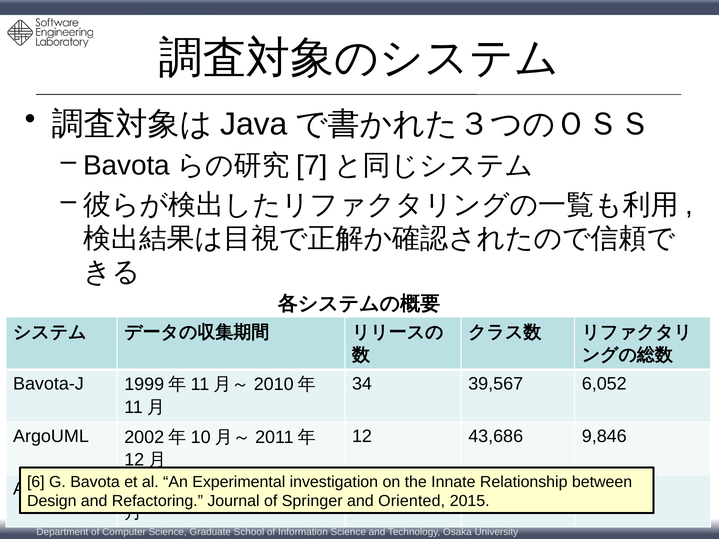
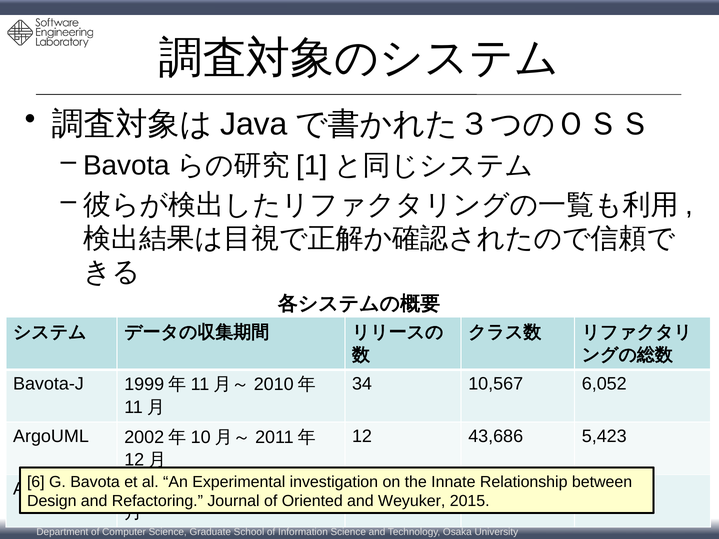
7: 7 -> 1 (312, 166)
39,567: 39,567 -> 10,567 (496, 384)
9,846: 9,846 -> 5,423 (604, 436)
Springer: Springer -> Oriented (312, 501)
Oriented: Oriented -> Weyuker (412, 501)
